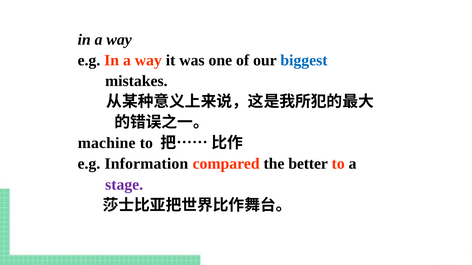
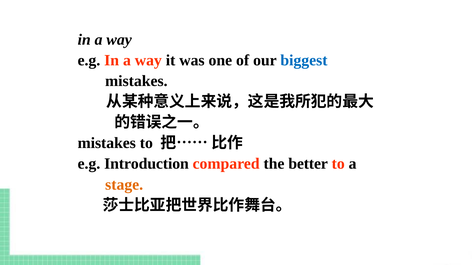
machine: machine -> mistakes (107, 143)
Information: Information -> Introduction (147, 164)
stage colour: purple -> orange (124, 185)
